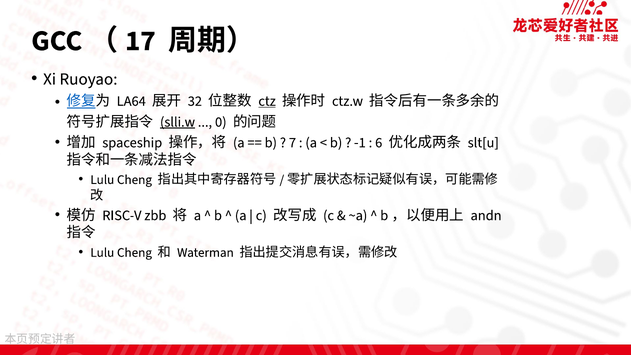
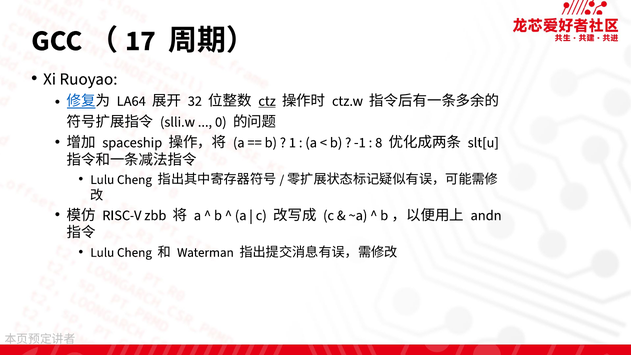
slli.w underline: present -> none (177, 122)
7: 7 -> 1 (292, 143)
6: 6 -> 8 (379, 143)
